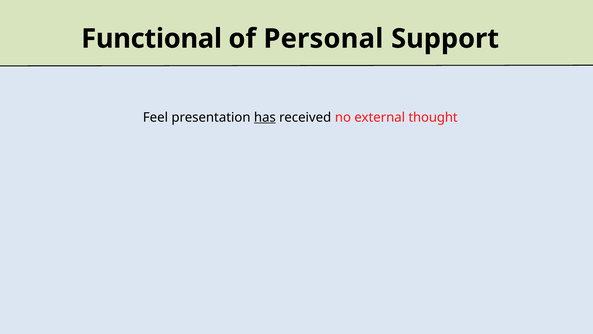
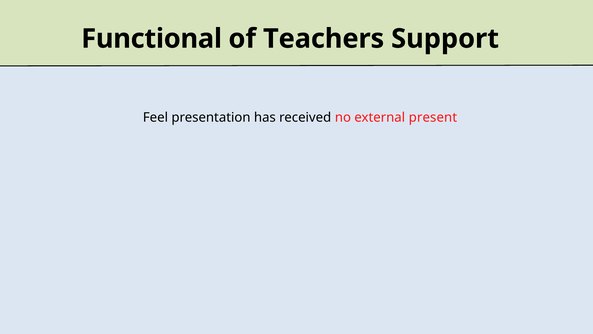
Personal: Personal -> Teachers (324, 39)
has underline: present -> none (265, 117)
thought: thought -> present (433, 117)
